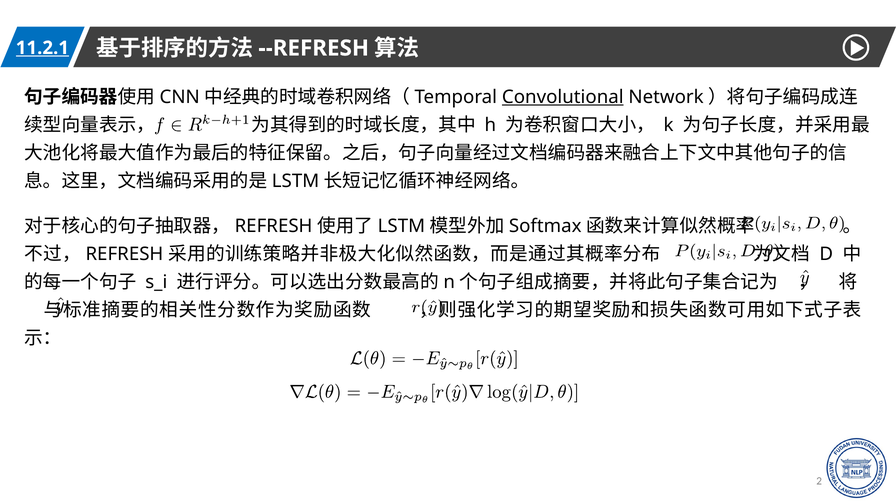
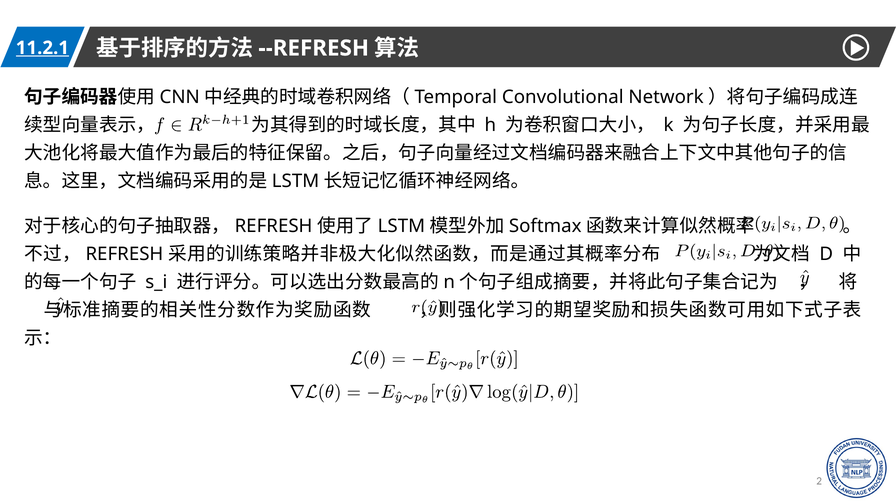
Convolutional underline: present -> none (563, 97)
